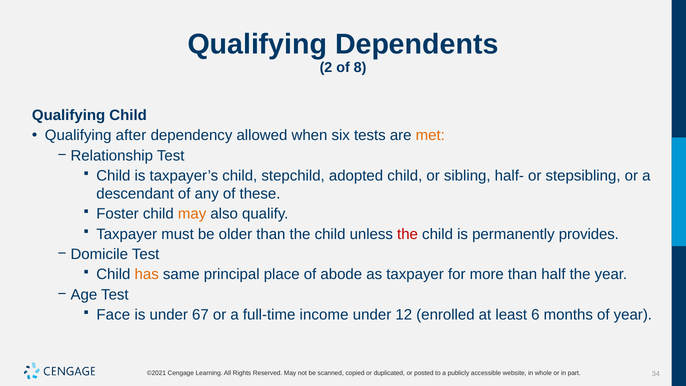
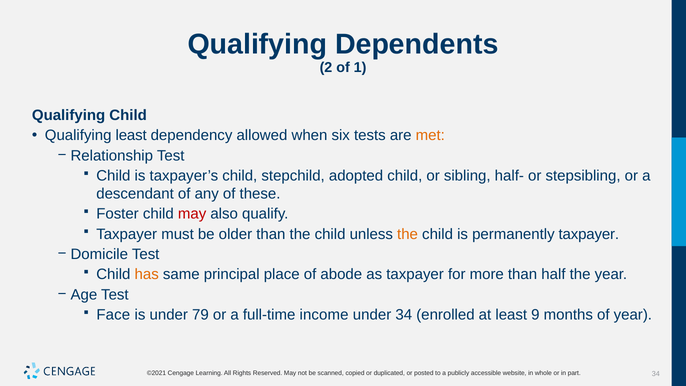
8: 8 -> 1 (360, 68)
Qualifying after: after -> least (131, 135)
may colour: orange -> red (192, 214)
the colour: red -> orange (408, 234)
permanently provides: provides -> taxpayer (589, 234)
67: 67 -> 79 (200, 315)
under 12: 12 -> 34 (404, 315)
6: 6 -> 9 (535, 315)
